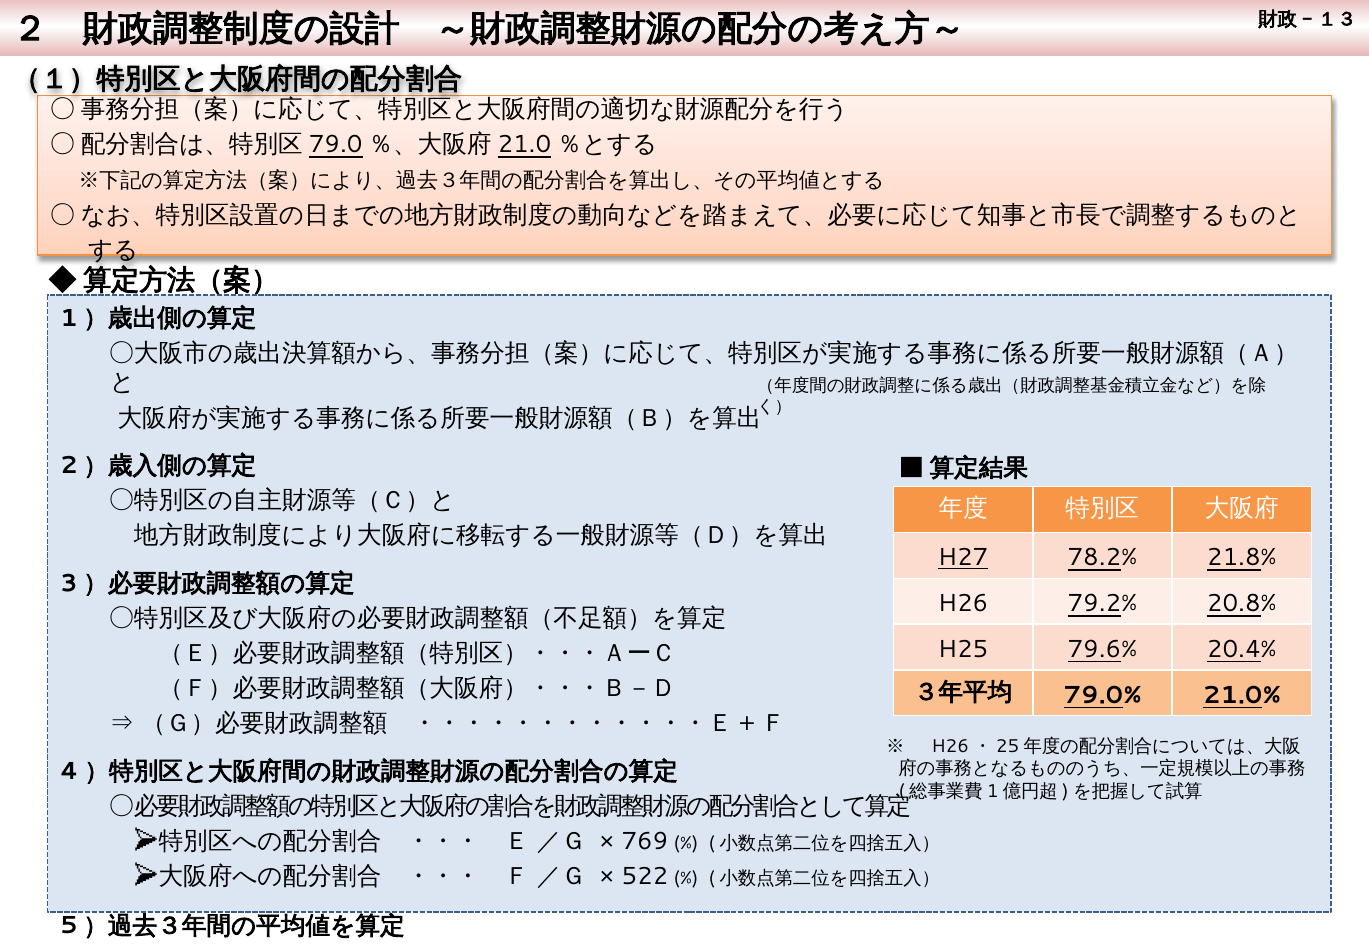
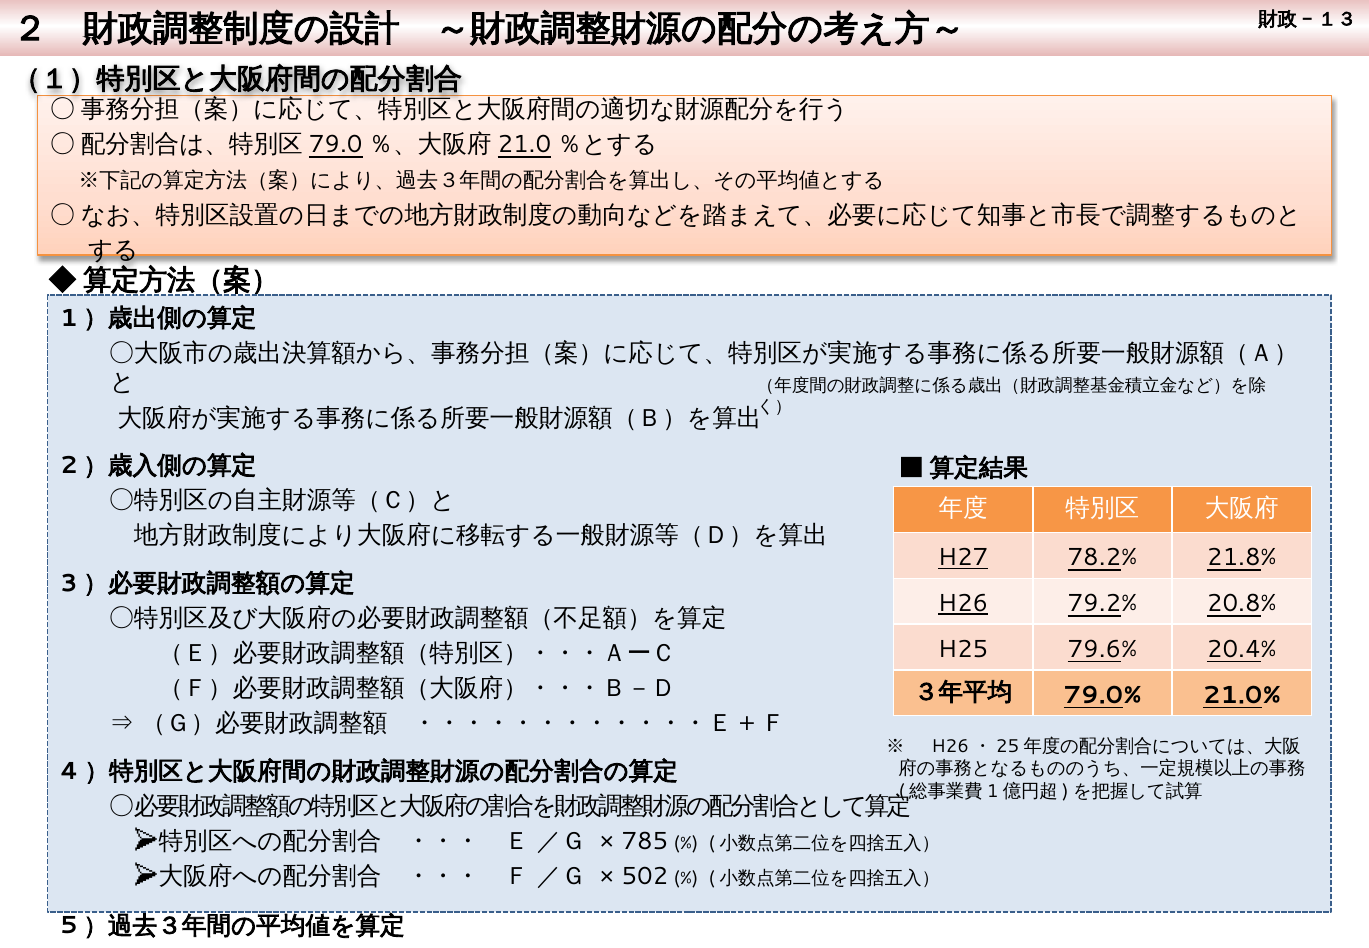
H26 underline: none -> present (963, 603)
769: 769 -> 785 (645, 841)
522: 522 -> 502 (645, 876)
